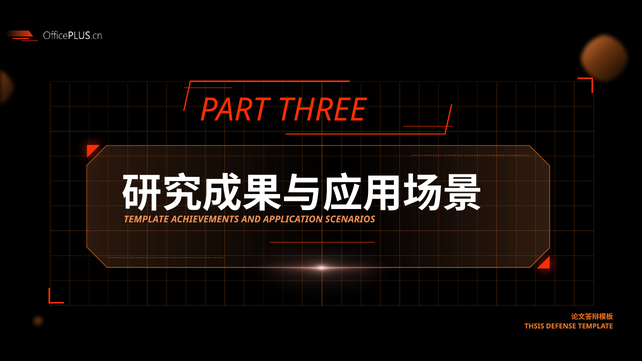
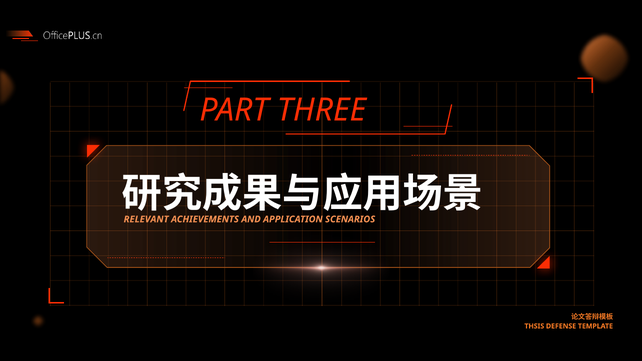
TEMPLATE: TEMPLATE -> RELEVANT (146, 219)
